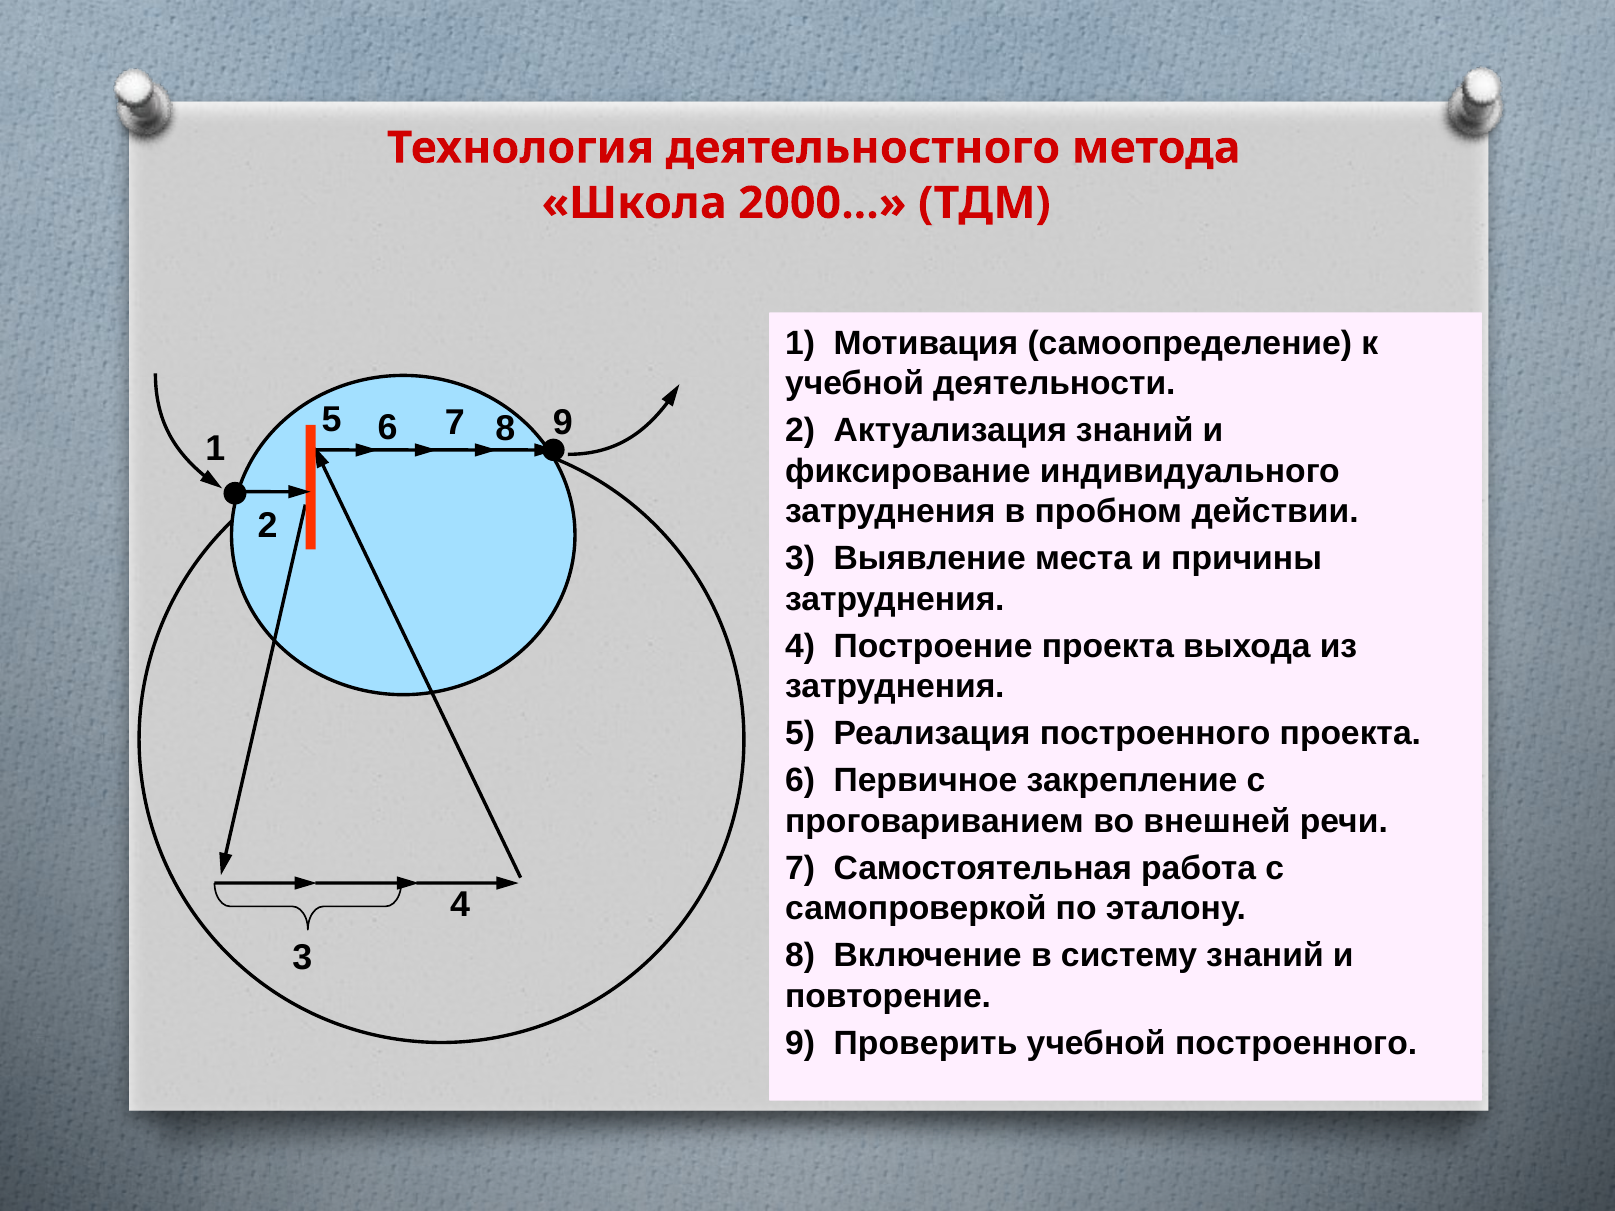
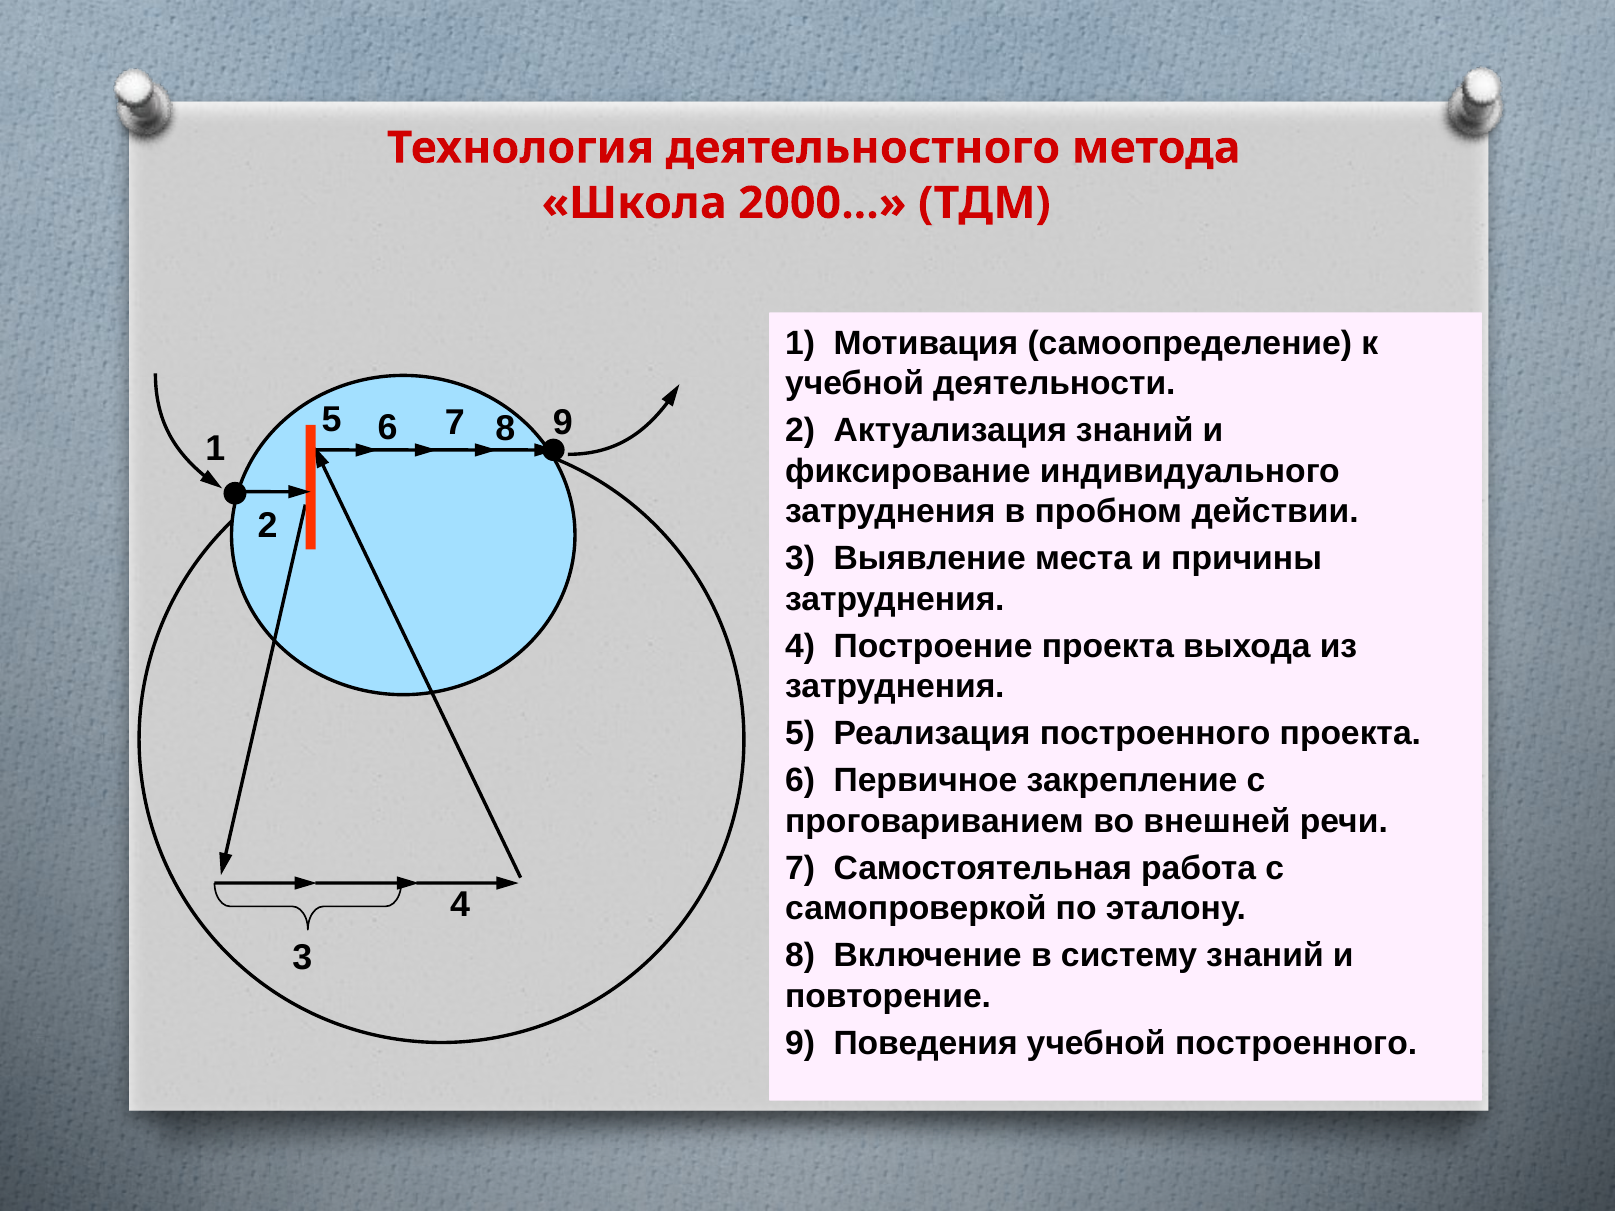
Проверить: Проверить -> Поведения (926, 1043)
